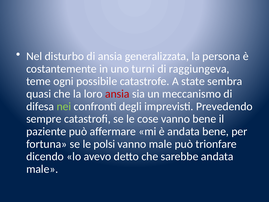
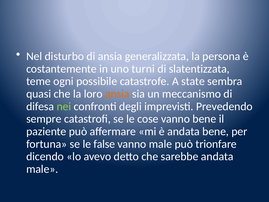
raggiungeva: raggiungeva -> slatentizzata (199, 69)
ansia colour: red -> orange (117, 94)
polsi: polsi -> false (104, 144)
